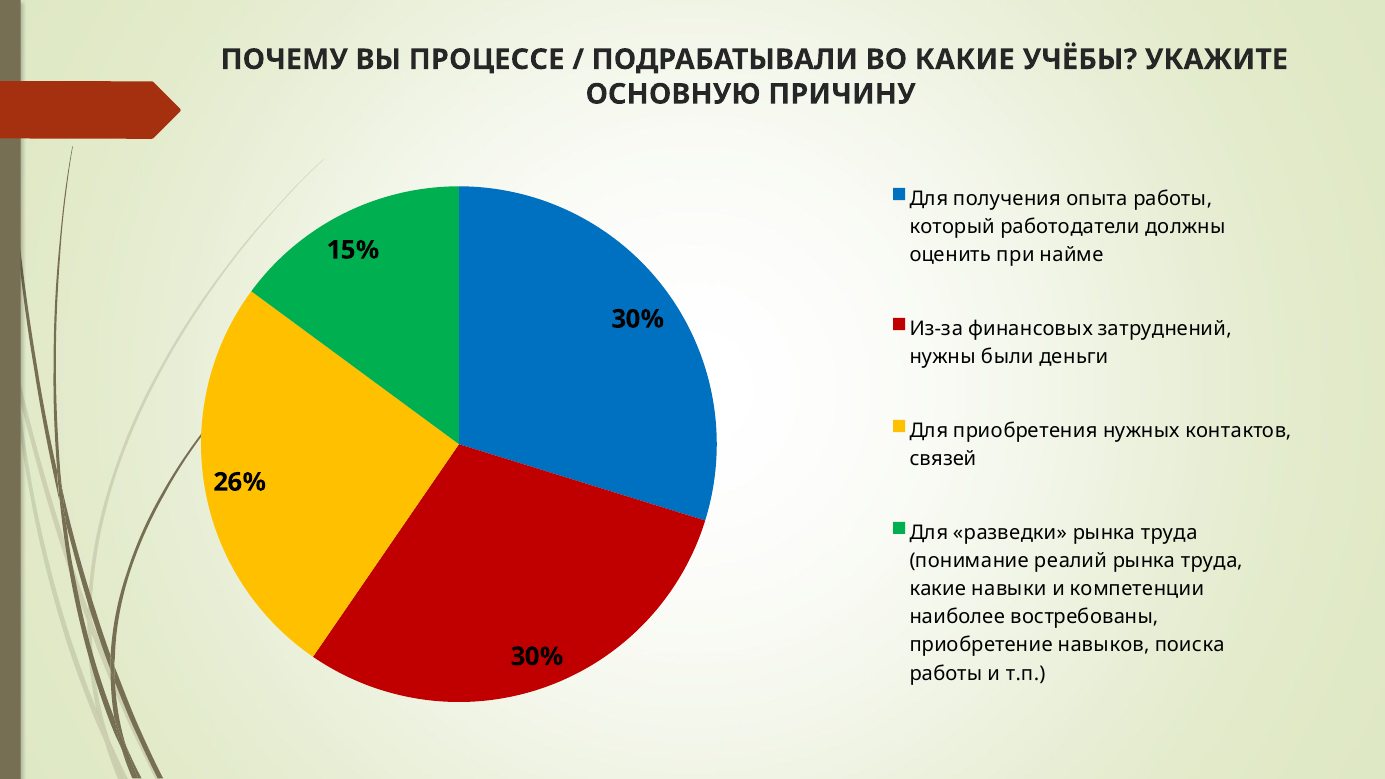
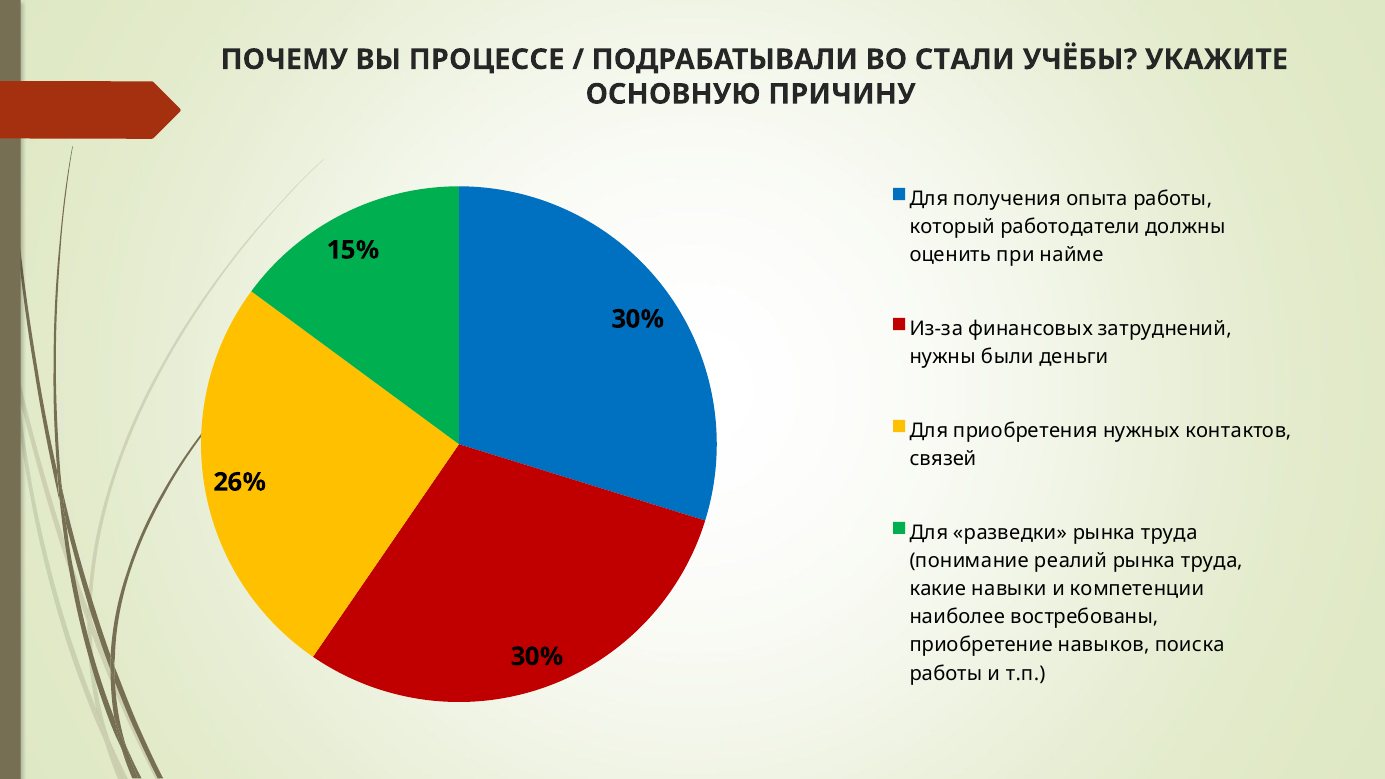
ВО КАКИЕ: КАКИЕ -> СТАЛИ (965, 60)
